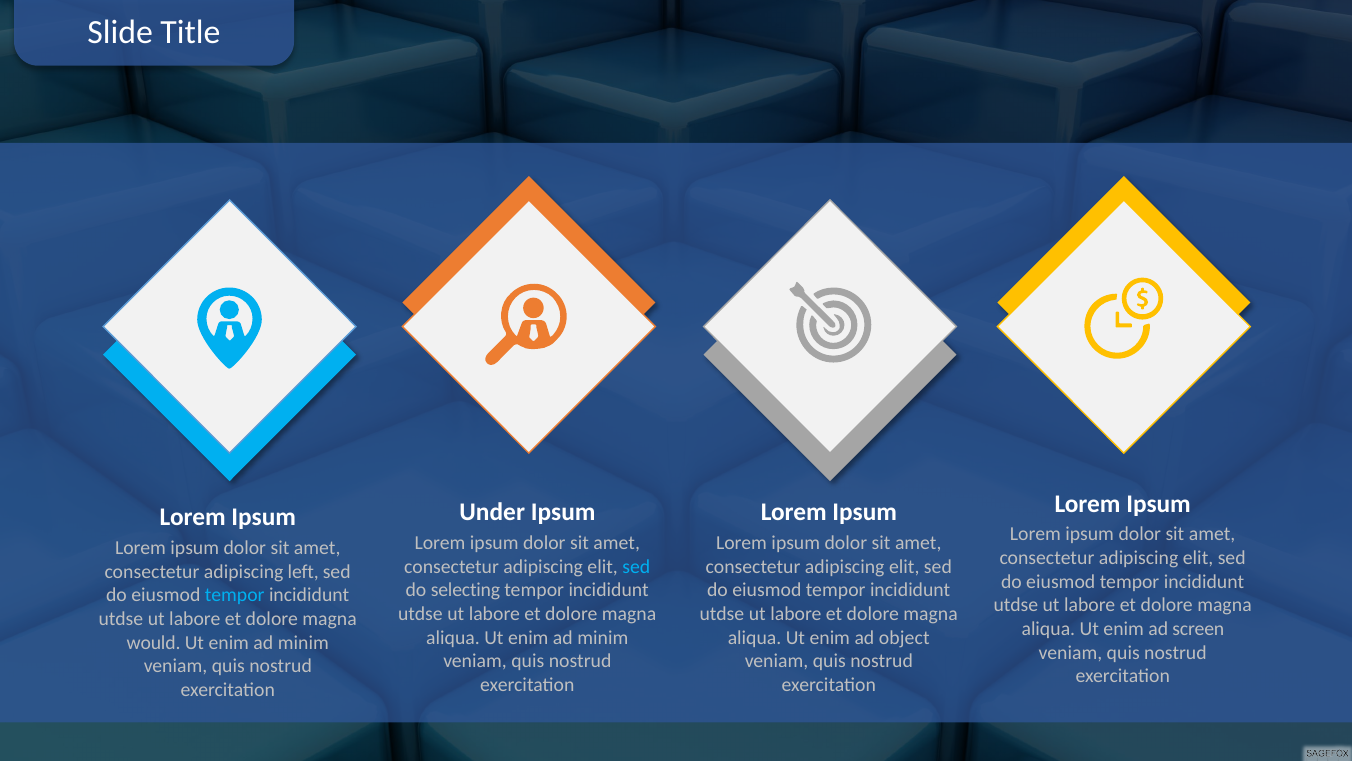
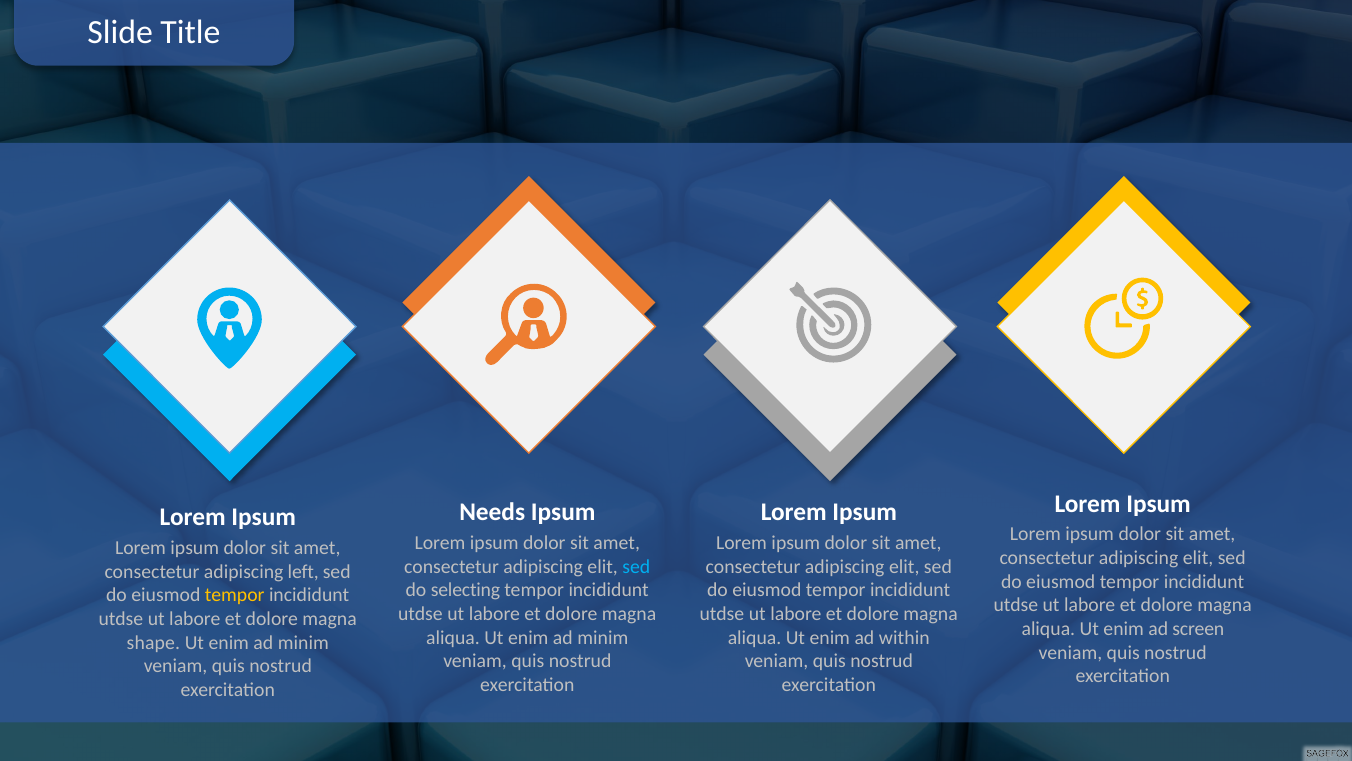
Under: Under -> Needs (492, 512)
tempor colour: light blue -> yellow (235, 595)
object: object -> within (904, 637)
would: would -> shape (153, 642)
